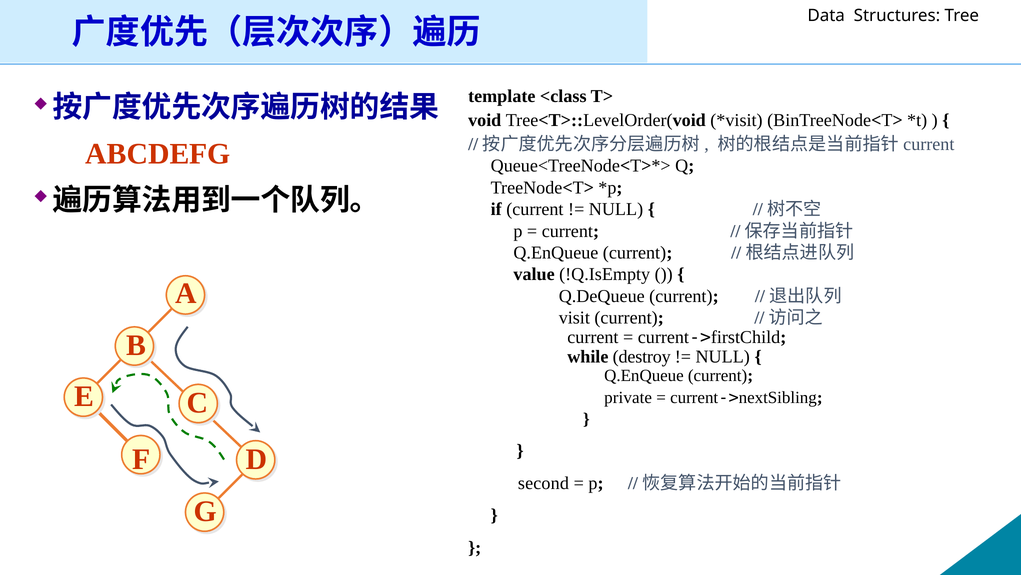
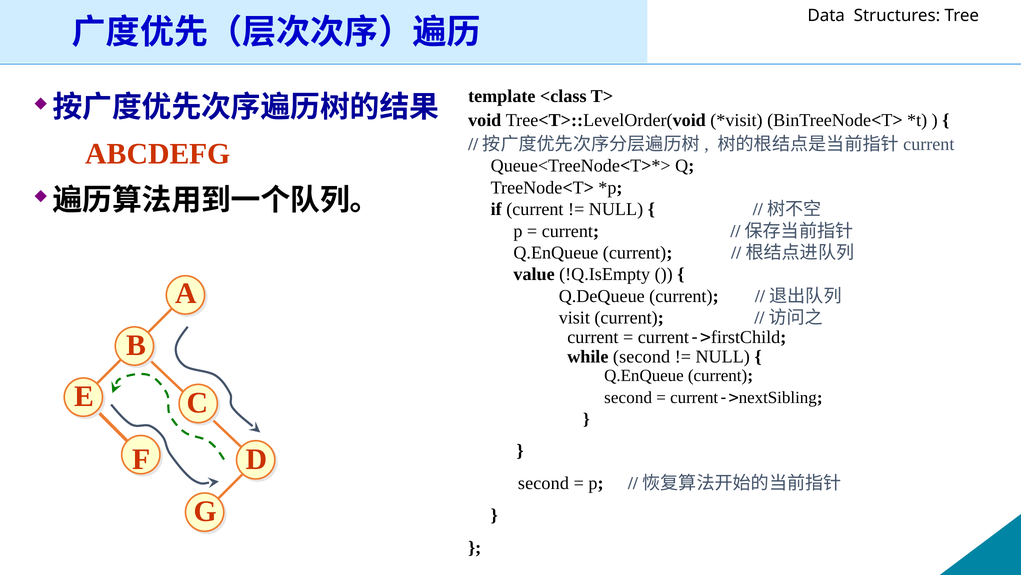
while destroy: destroy -> second (642, 356)
private: private -> second (628, 397)
